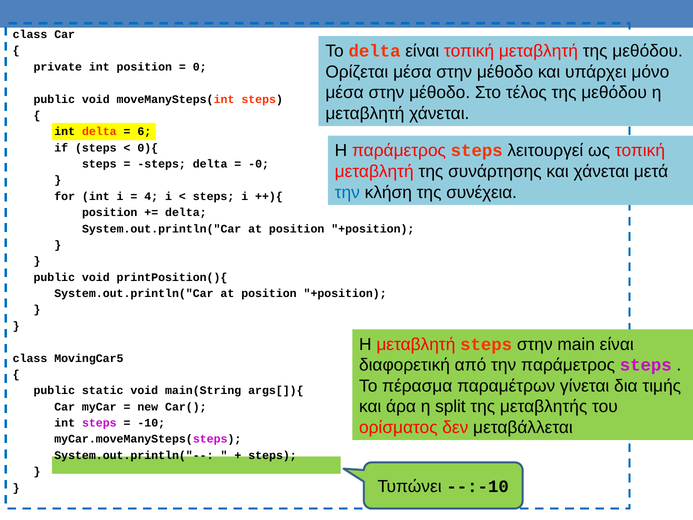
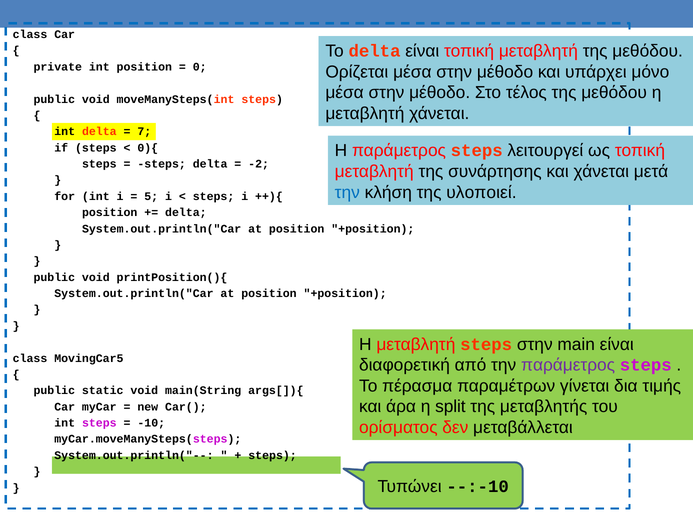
6: 6 -> 7 (144, 132)
-0: -0 -> -2 (259, 164)
συνέχεια: συνέχεια -> υλοποιεί (481, 192)
4: 4 -> 5 (151, 196)
παράμετρος colour: black -> purple (568, 365)
